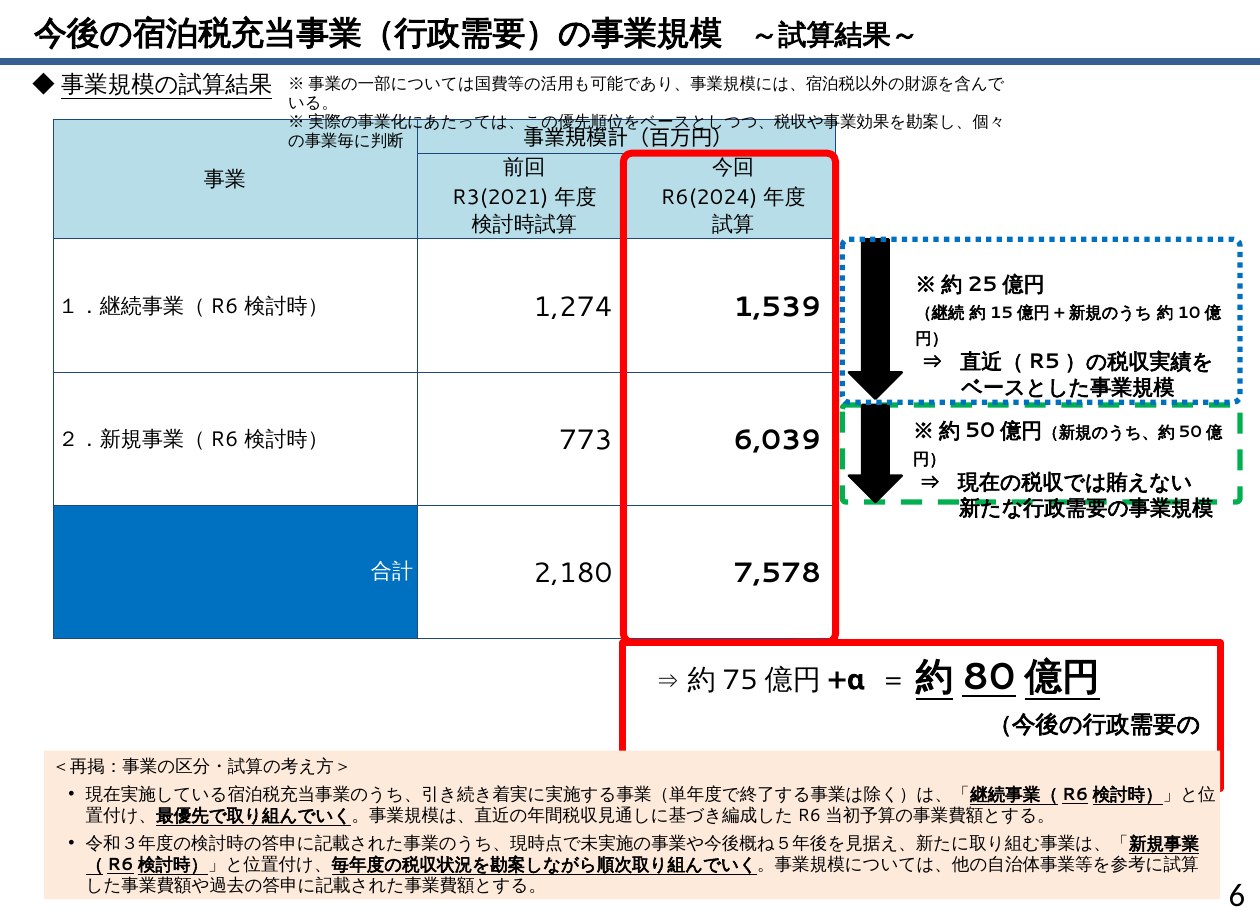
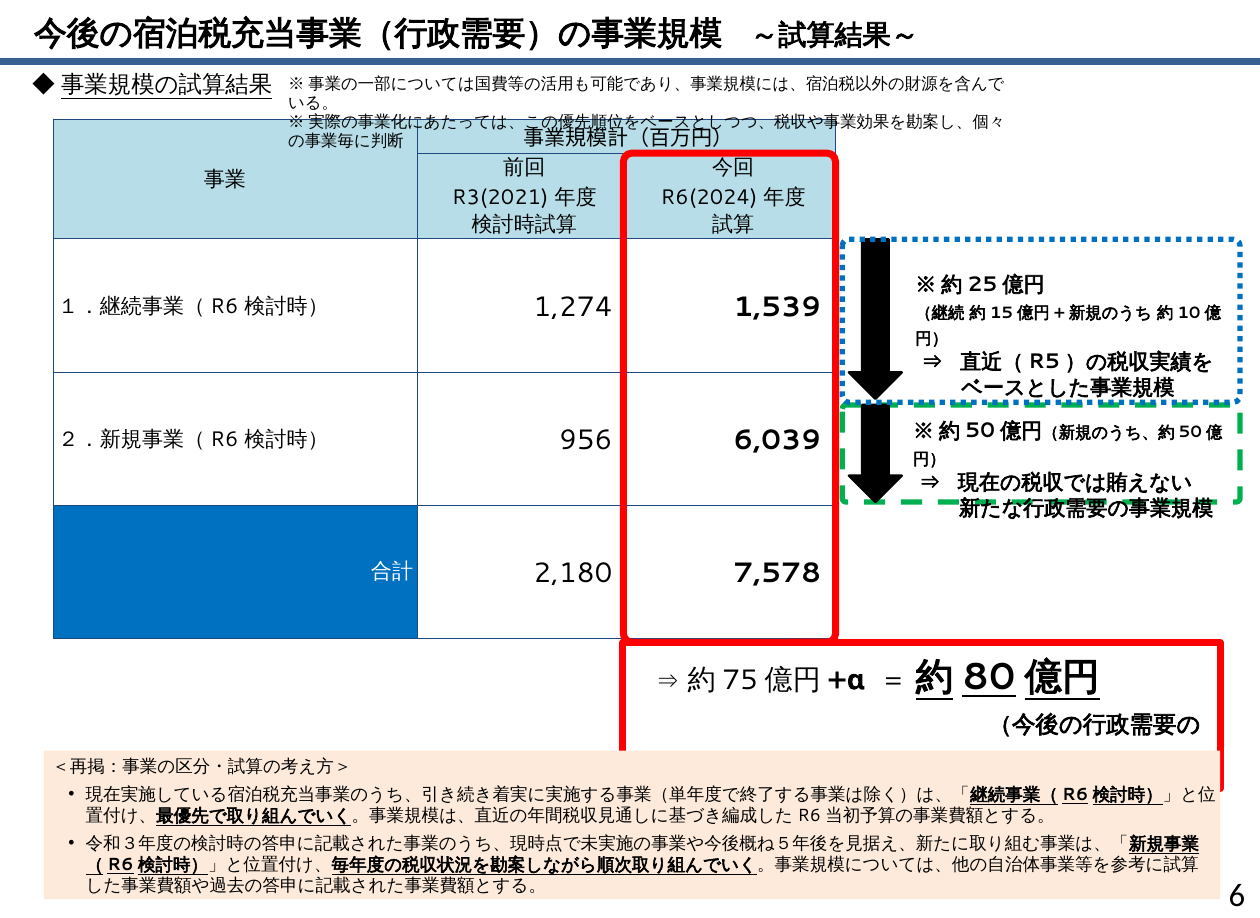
773: 773 -> 956 (586, 441)
